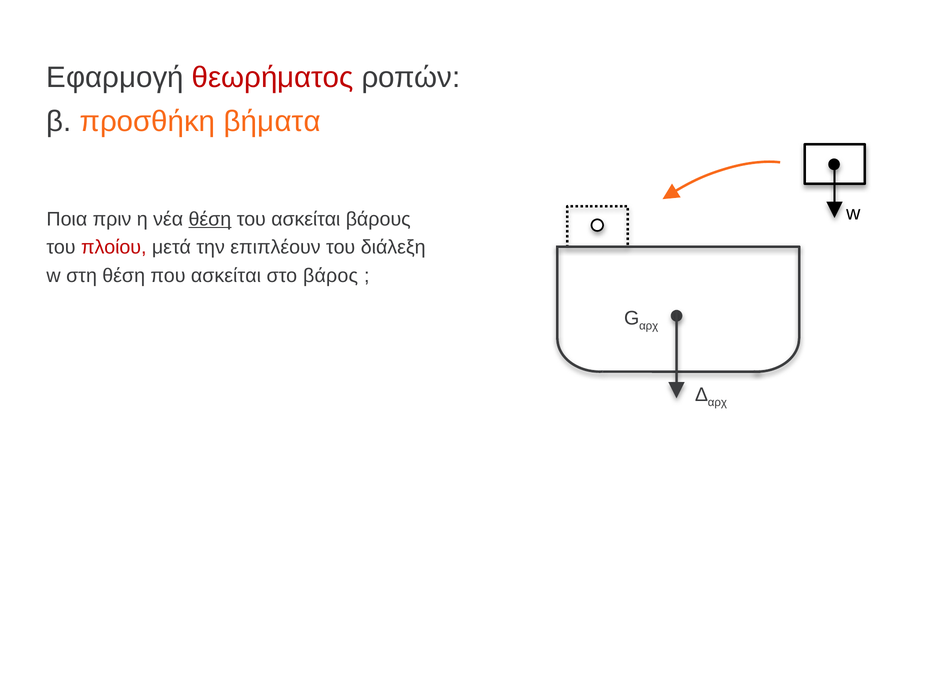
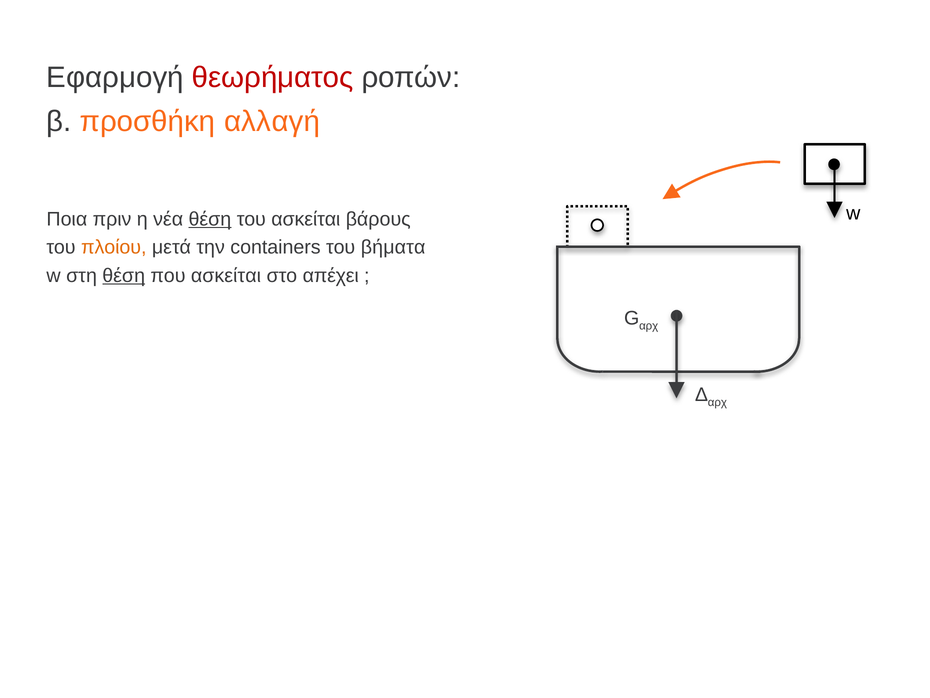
βήματα: βήματα -> αλλαγή (272, 122)
πλοίου colour: red -> orange (114, 247)
επιπλέουν: επιπλέουν -> containers (276, 247)
διάλεξη: διάλεξη -> βήματα (393, 247)
θέση underline: none -> present (124, 275)
βάρος: βάρος -> απέχει (331, 275)
